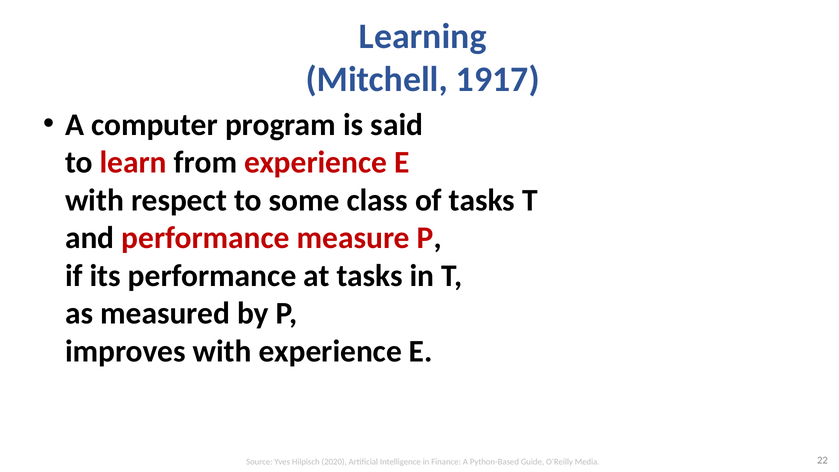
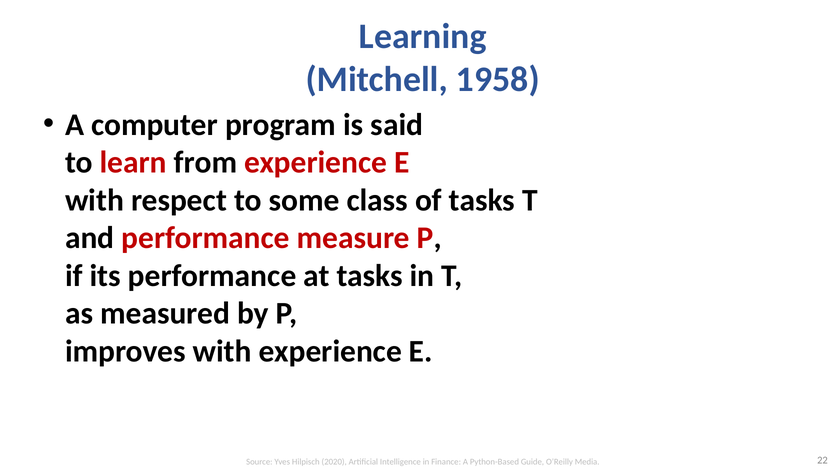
1917: 1917 -> 1958 (498, 79)
